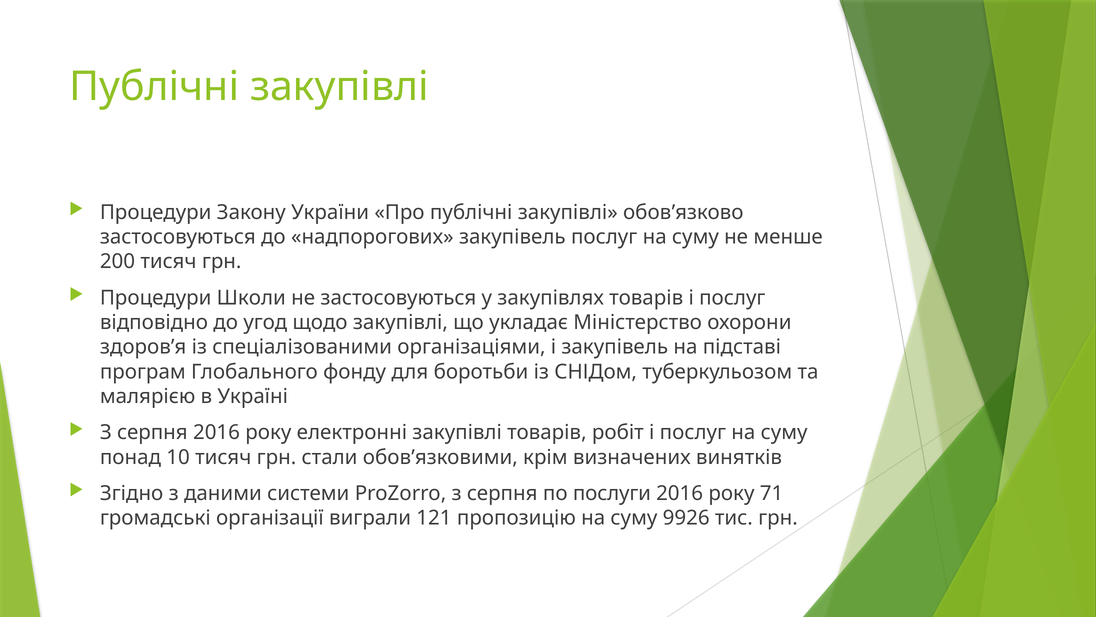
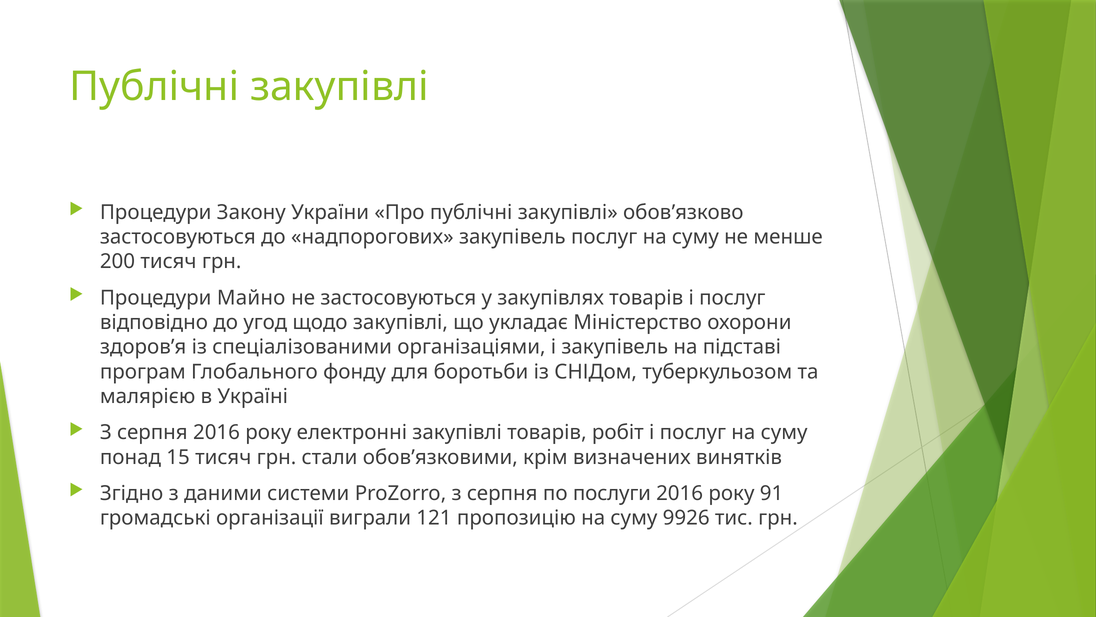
Школи: Школи -> Майно (251, 298)
10: 10 -> 15 (178, 457)
71: 71 -> 91 (772, 493)
